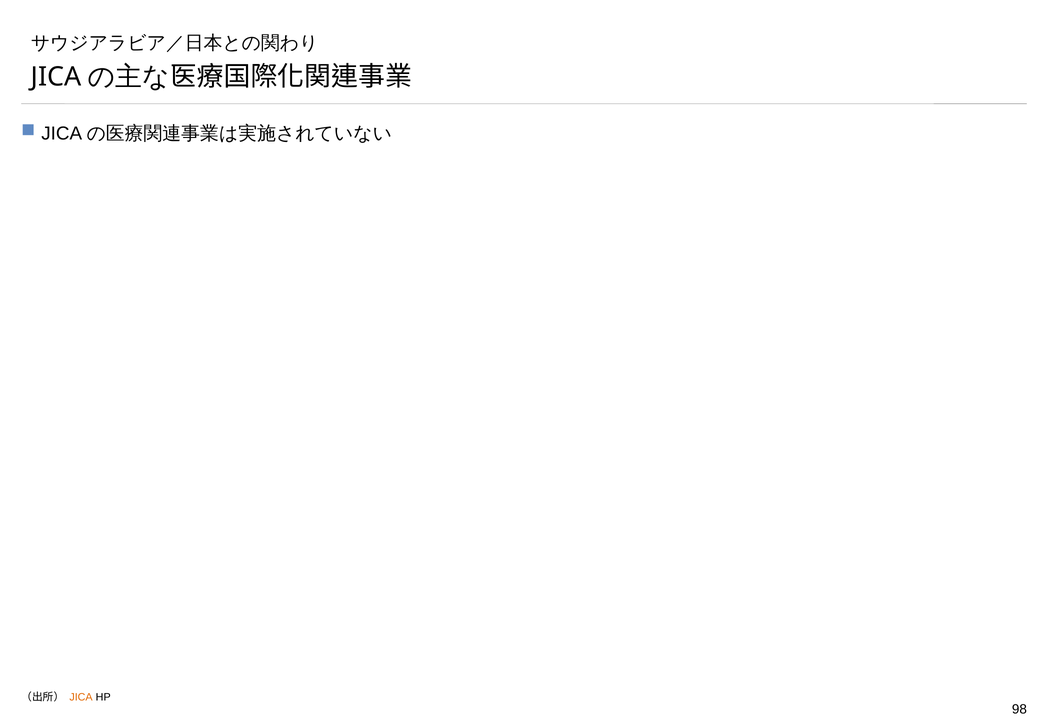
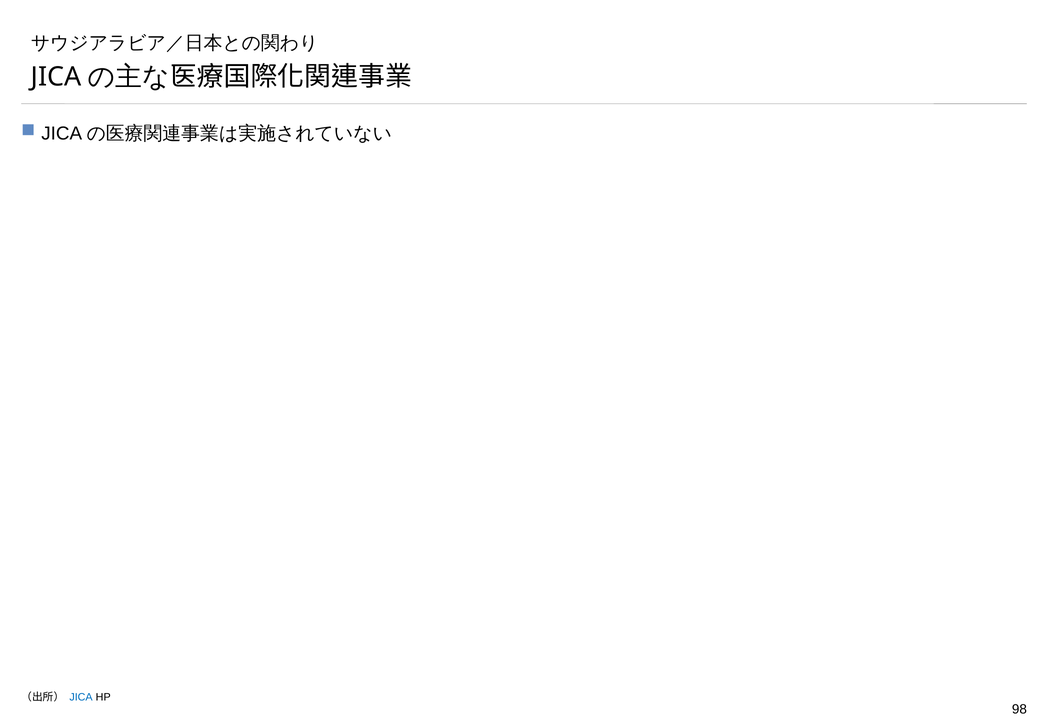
JICA colour: orange -> blue (81, 697)
